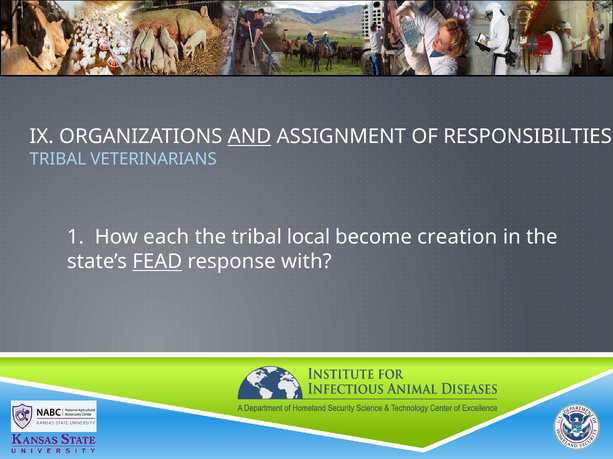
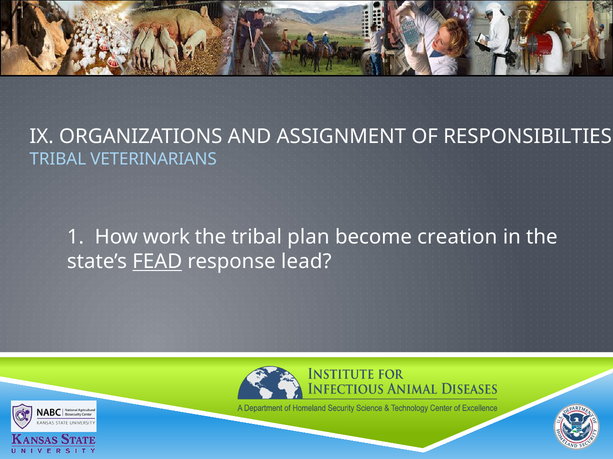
AND underline: present -> none (249, 137)
each: each -> work (166, 238)
local: local -> plan (308, 238)
with: with -> lead (306, 262)
